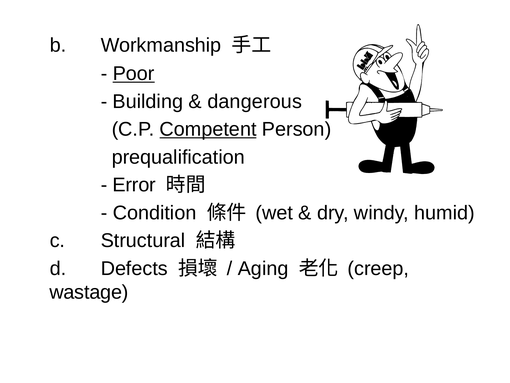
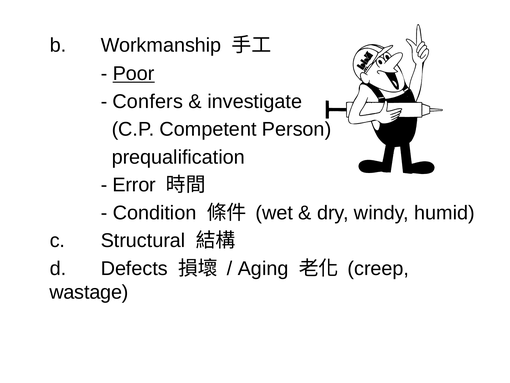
Building: Building -> Confers (148, 101)
dangerous: dangerous -> investigate (255, 101)
Competent underline: present -> none (208, 129)
